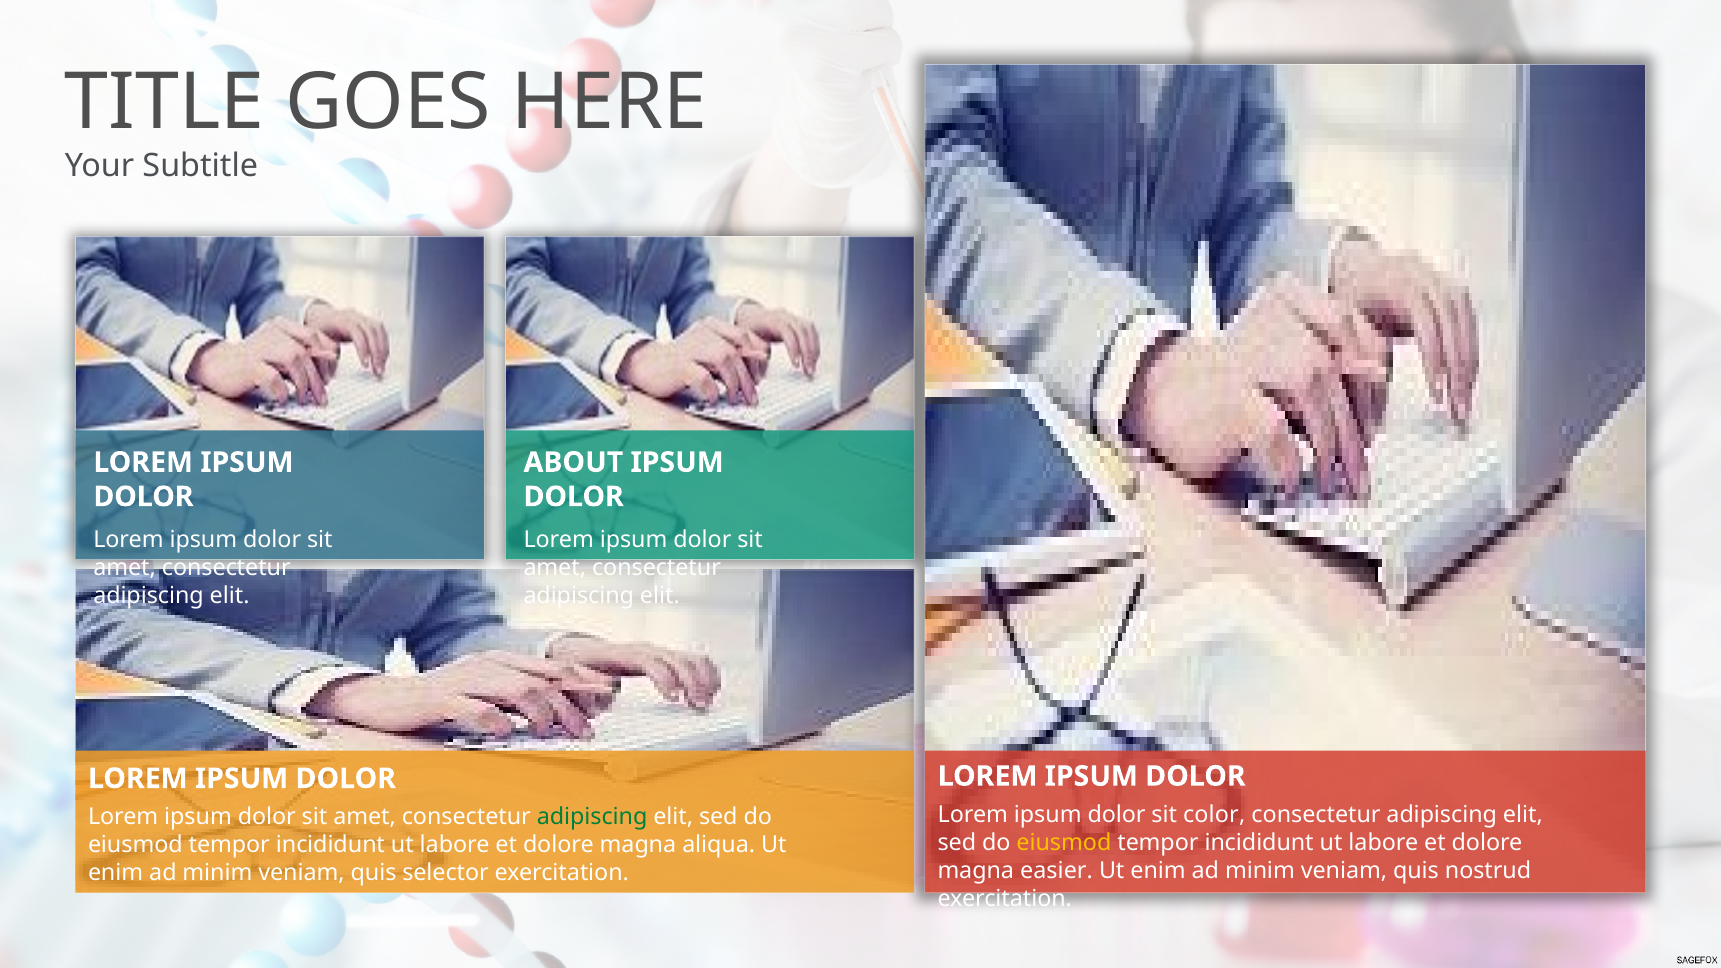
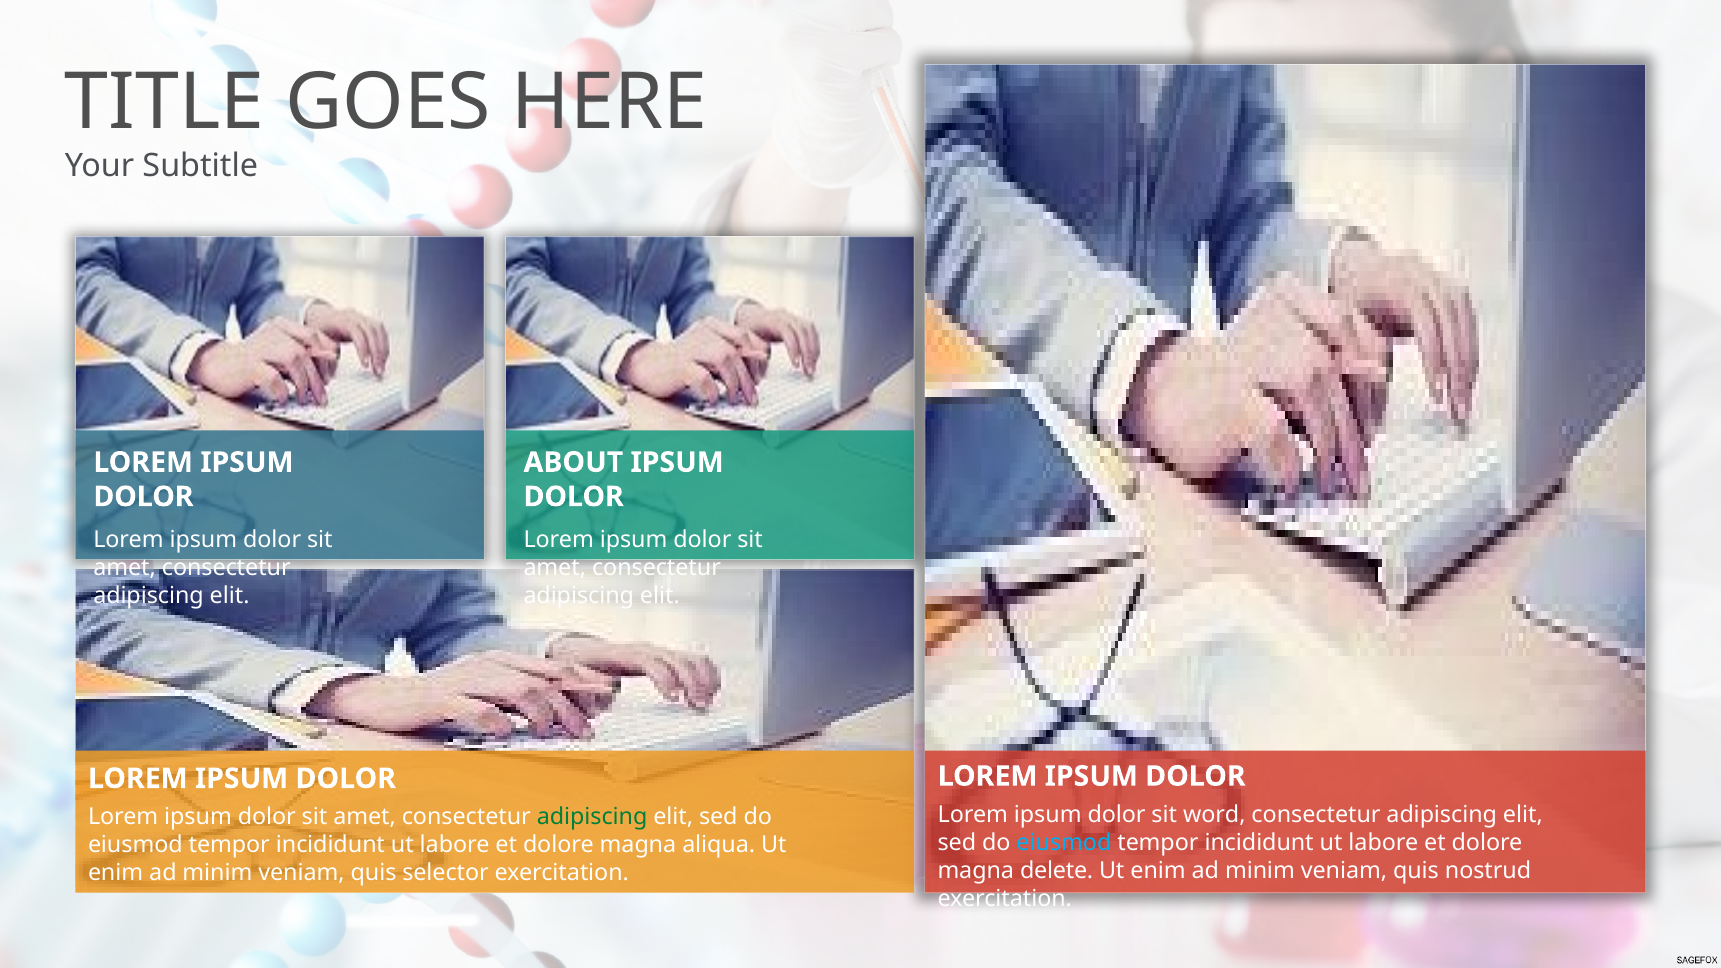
color: color -> word (1214, 815)
eiusmod colour: yellow -> light blue (1064, 843)
easier: easier -> delete (1057, 871)
